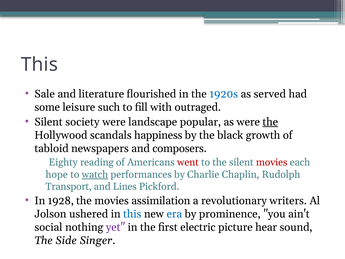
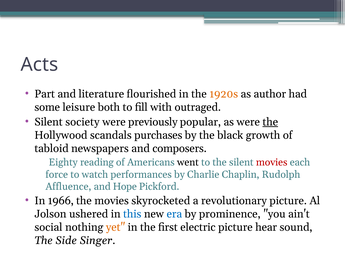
This: This -> Acts (39, 65)
Sale: Sale -> Part (45, 94)
1920s colour: blue -> orange (224, 94)
served: served -> author (270, 94)
such: such -> both (109, 107)
landscape: landscape -> previously (153, 122)
happiness: happiness -> purchases (158, 135)
went colour: red -> black (188, 162)
hope: hope -> force (57, 174)
watch underline: present -> none (95, 174)
Transport: Transport -> Affluence (68, 186)
Lines: Lines -> Hope (125, 186)
1928: 1928 -> 1966 (61, 201)
assimilation: assimilation -> skyrocketed (161, 201)
revolutionary writers: writers -> picture (288, 201)
yet colour: purple -> orange (115, 227)
